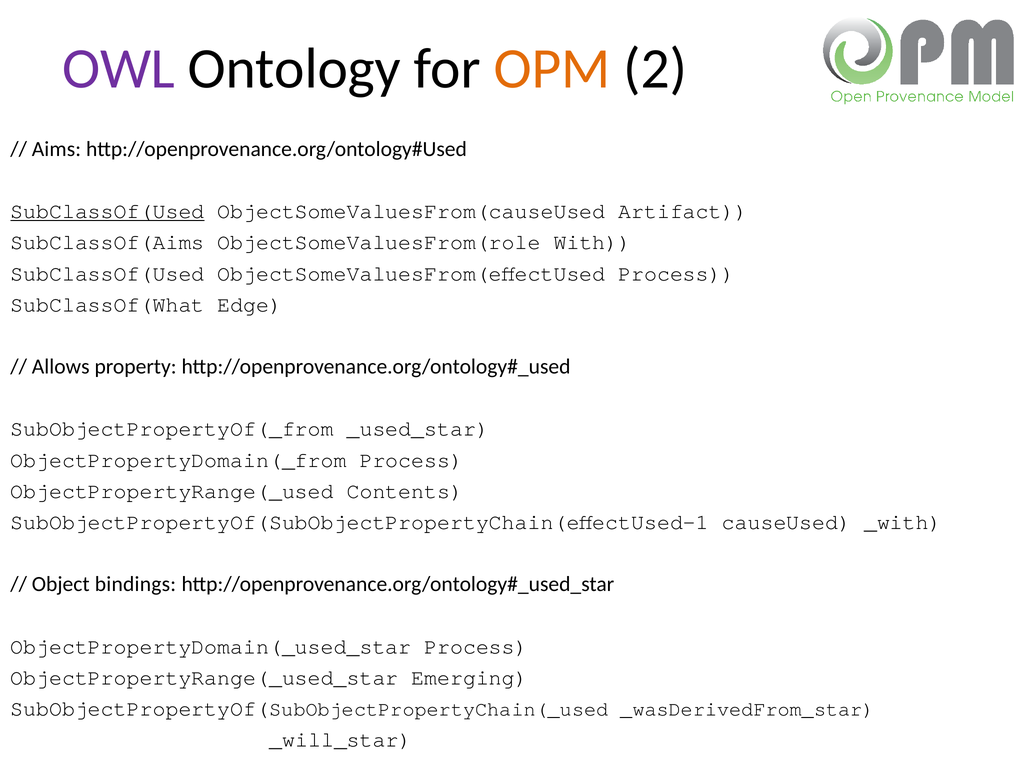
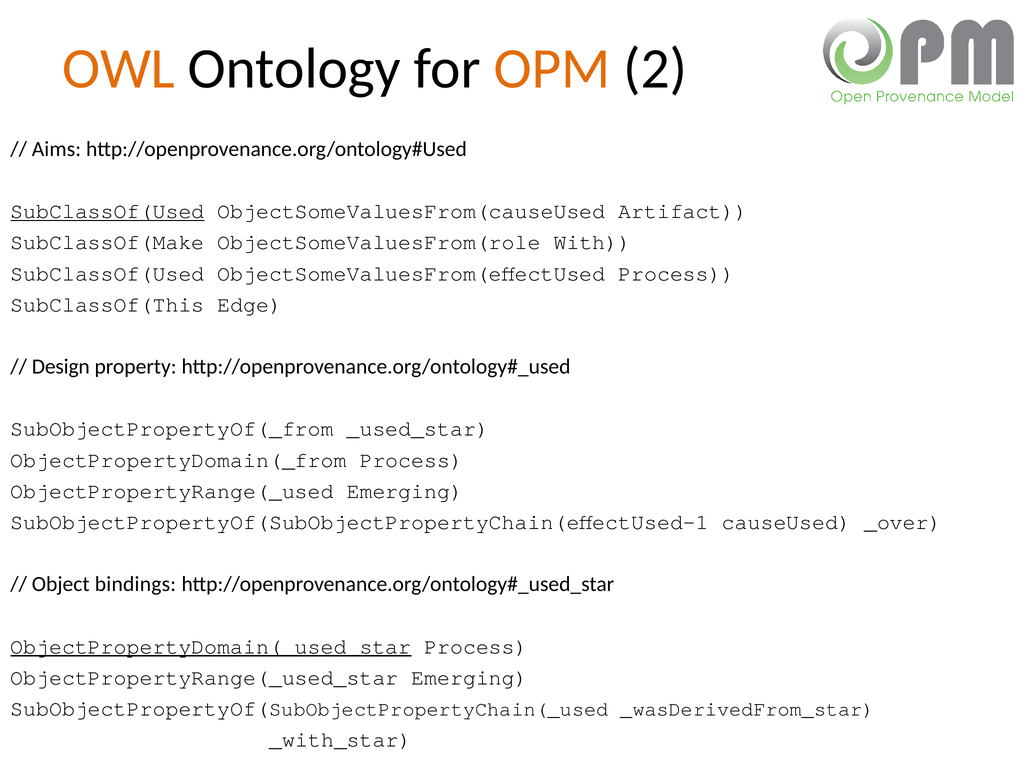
OWL colour: purple -> orange (119, 69)
SubClassOf(Aims: SubClassOf(Aims -> SubClassOf(Make (107, 242)
SubClassOf(What: SubClassOf(What -> SubClassOf(This (107, 305)
Allows: Allows -> Design (61, 367)
ObjectPropertyRange(_used Contents: Contents -> Emerging (405, 491)
_with: _with -> _over (903, 522)
ObjectPropertyDomain(_used_star underline: none -> present (211, 646)
_will_star: _will_star -> _with_star (341, 740)
